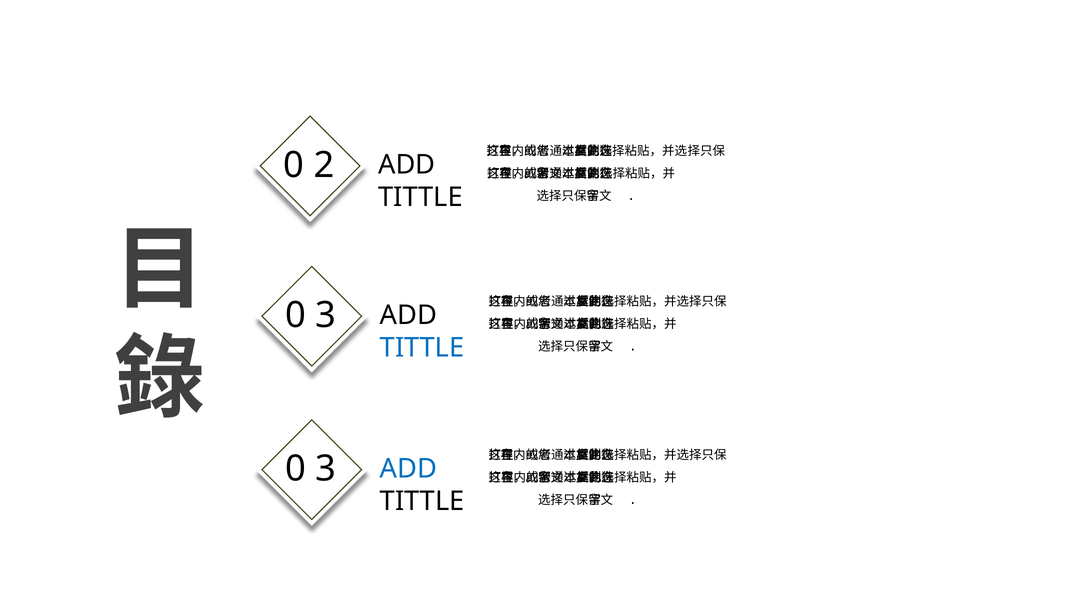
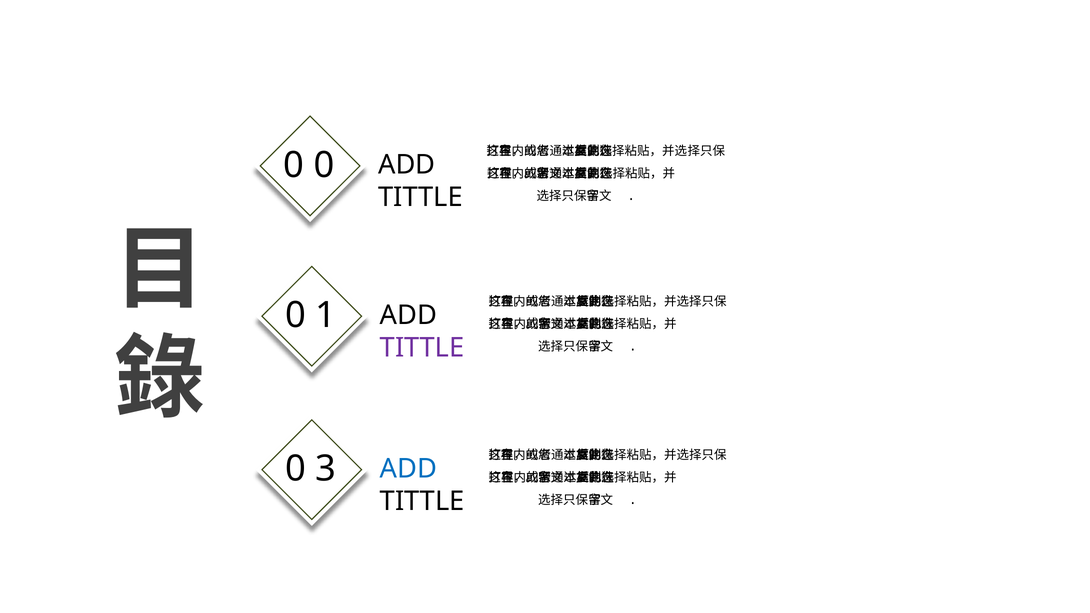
0 2: 2 -> 0 (324, 165)
3: 3 -> 1 (326, 316)
TITTLE colour: blue -> purple (422, 348)
